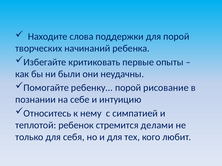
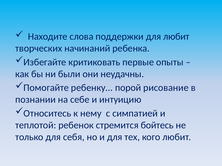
для порой: порой -> любит (176, 37)
делами: делами -> бойтесь (157, 126)
